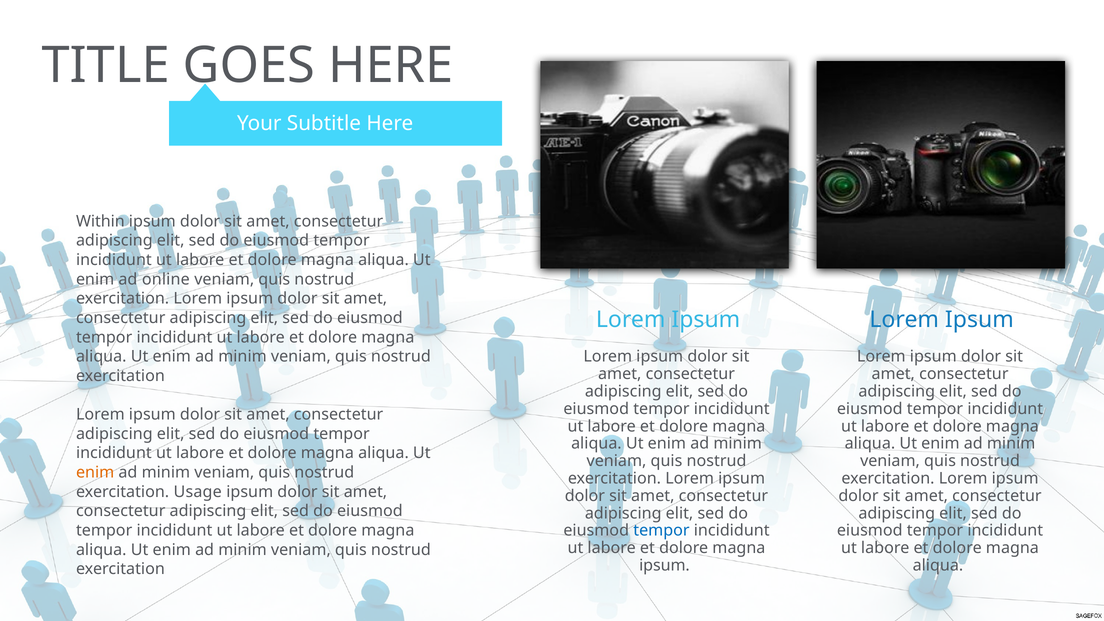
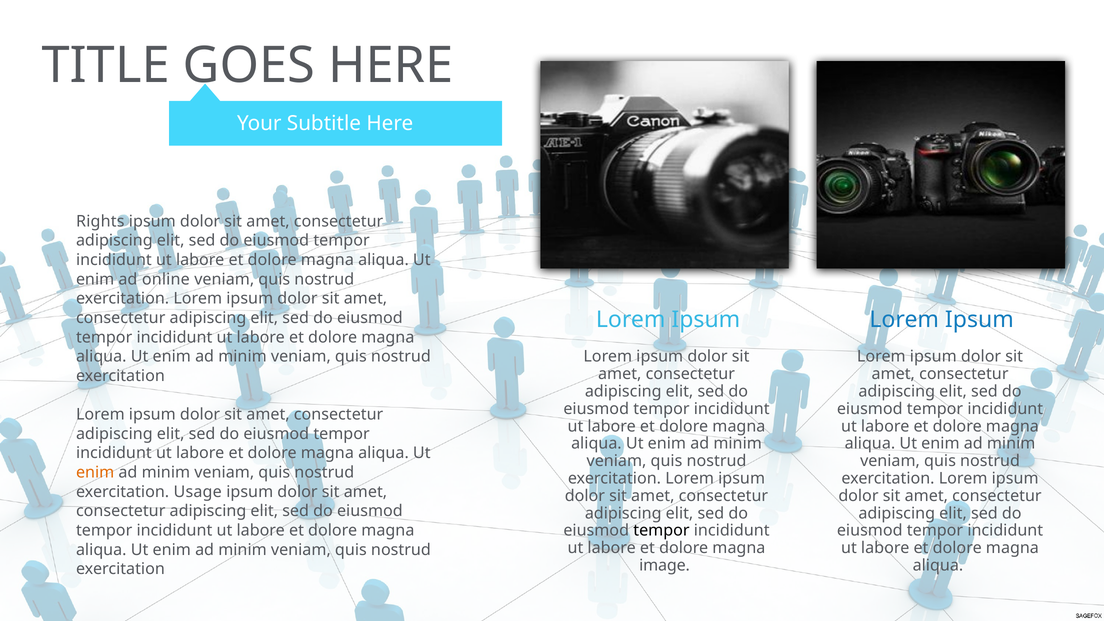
Within: Within -> Rights (100, 221)
tempor colour: blue -> black (661, 531)
ipsum: ipsum -> image (665, 565)
